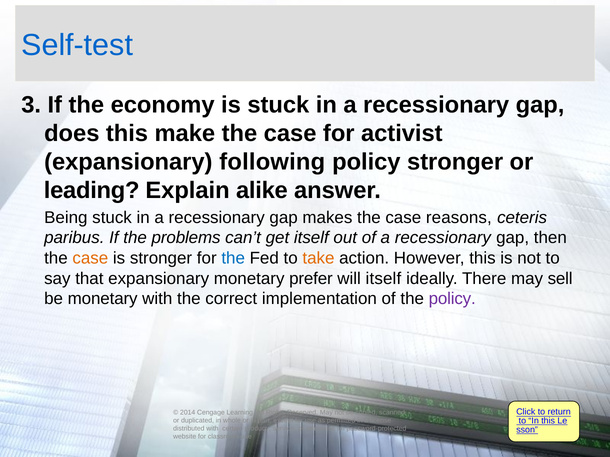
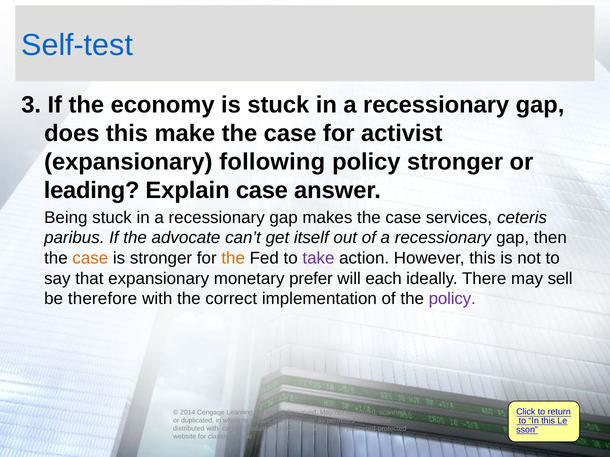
Explain alike: alike -> case (262, 190)
reasons: reasons -> services (459, 218)
problems: problems -> advocate (186, 238)
the colour: blue -> orange (233, 259)
take colour: orange -> purple (318, 259)
will itself: itself -> each (384, 279)
be monetary: monetary -> therefore (103, 299)
